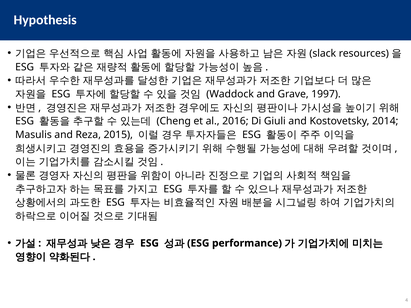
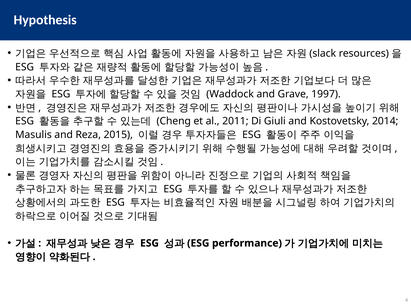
2016: 2016 -> 2011 (235, 121)
